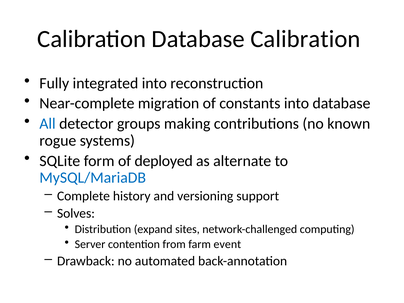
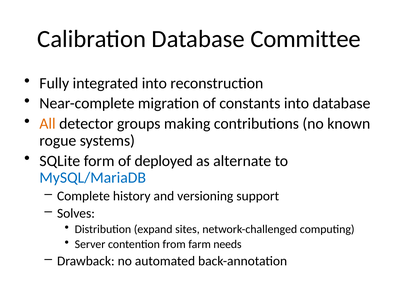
Database Calibration: Calibration -> Committee (306, 39)
All colour: blue -> orange (48, 124)
event: event -> needs (227, 244)
